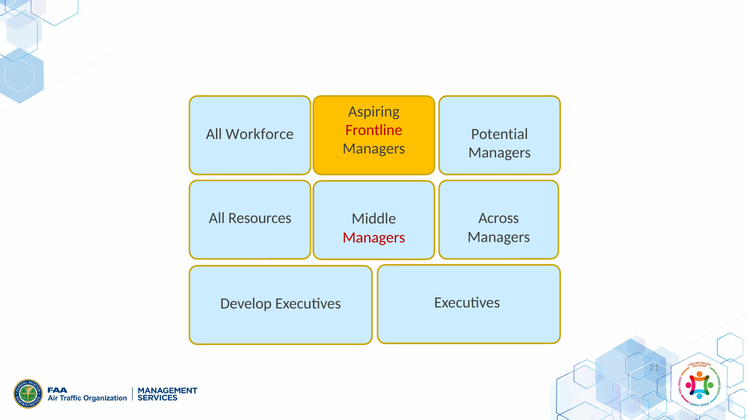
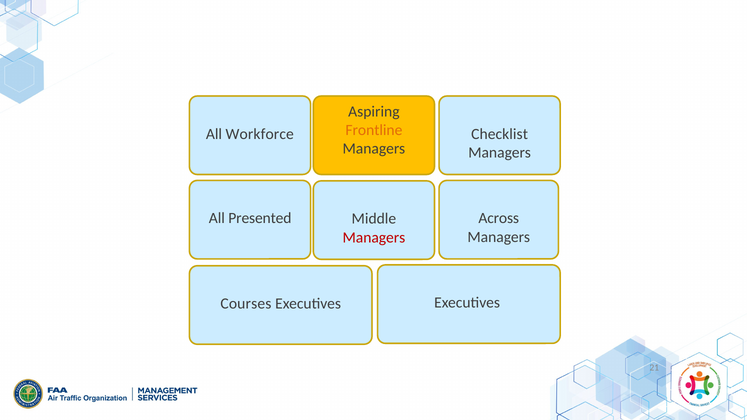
Frontline colour: red -> orange (374, 130)
Potential: Potential -> Checklist (500, 134)
Resources: Resources -> Presented (260, 218)
Develop: Develop -> Courses (246, 304)
